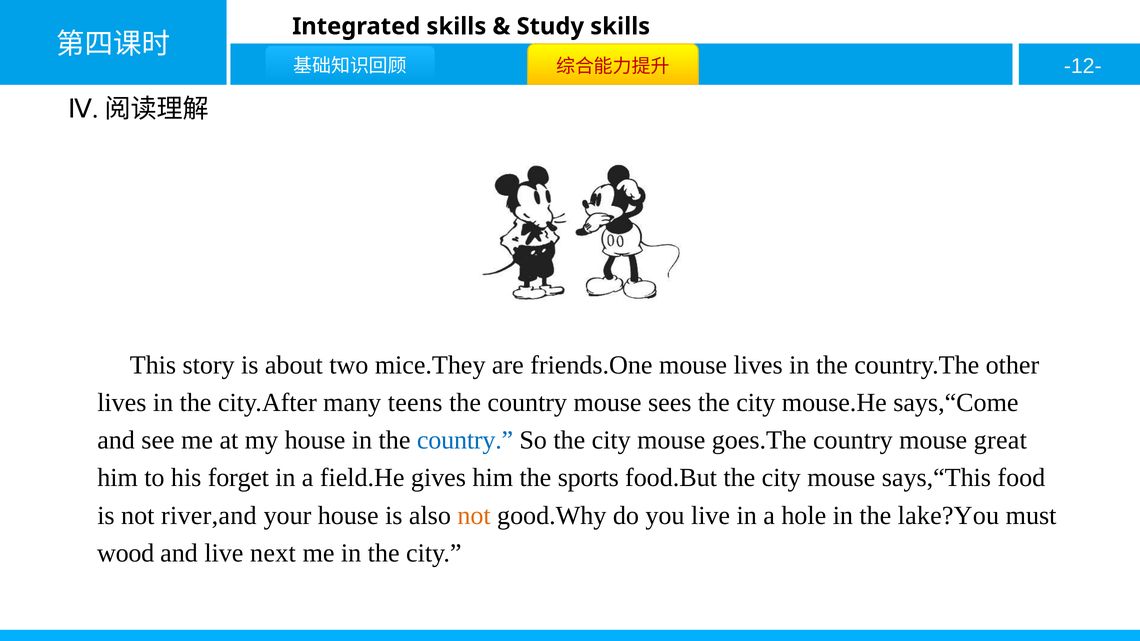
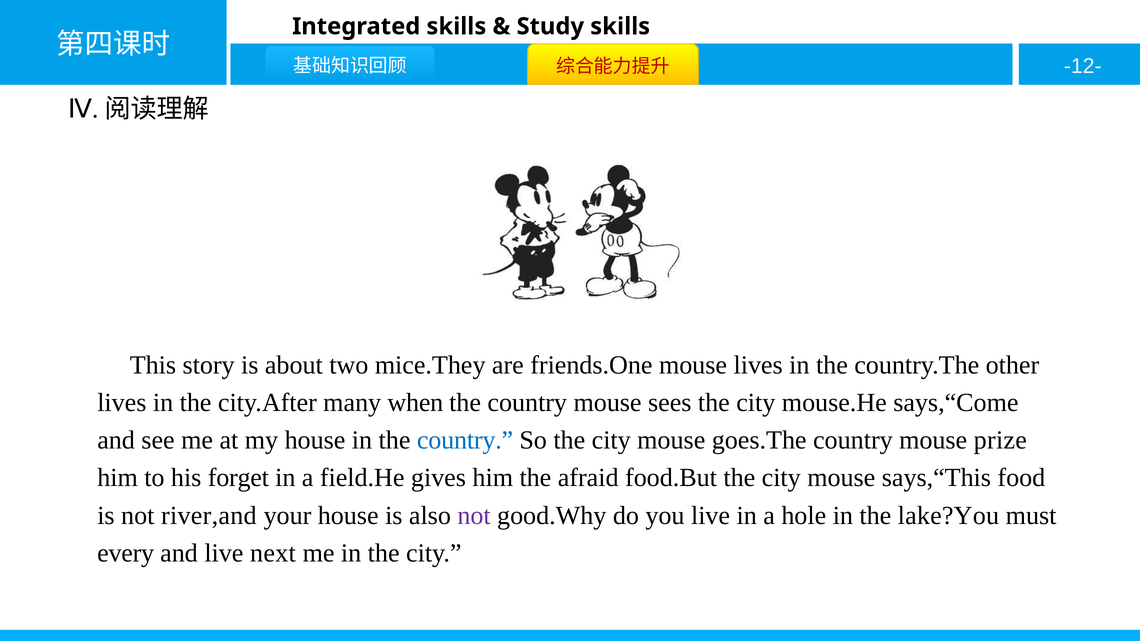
teens: teens -> when (415, 403)
great: great -> prize (1000, 440)
sports: sports -> afraid (588, 478)
not colour: orange -> purple (474, 516)
wood: wood -> every (126, 553)
